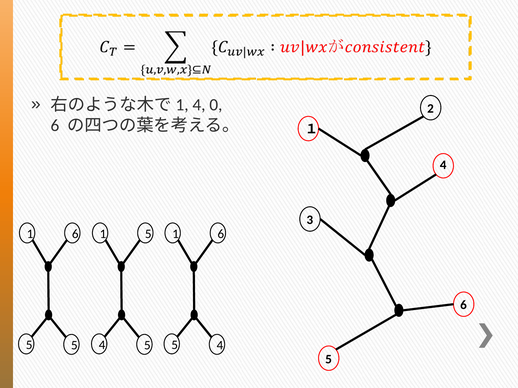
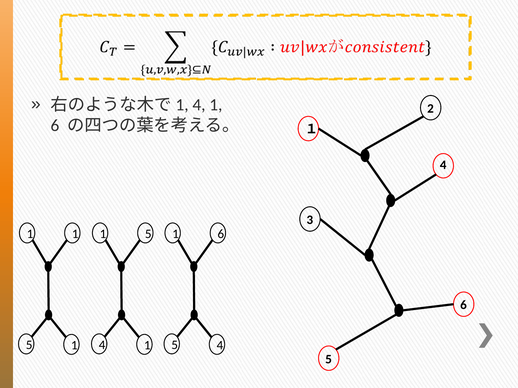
0: 0 -> 1 (216, 105)
6: 6 -> 1 (75, 234)
5 5: 5 -> 1 (74, 346)
5: 5 -> 1 (147, 346)
